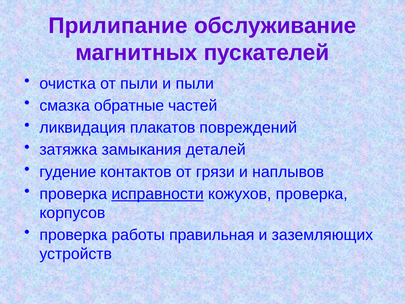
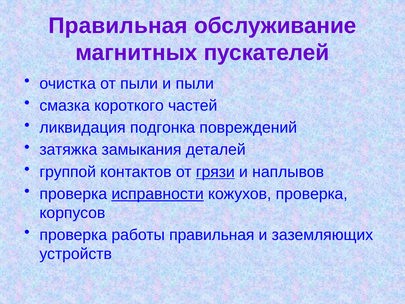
Прилипание: Прилипание -> Правильная (118, 26)
обратные: обратные -> короткого (129, 106)
плакатов: плакатов -> подгонка (163, 128)
гудение: гудение -> группой (68, 172)
грязи underline: none -> present (215, 172)
